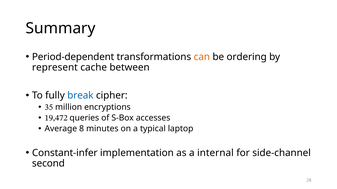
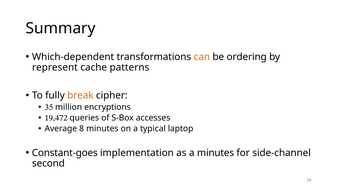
Period-dependent: Period-dependent -> Which-dependent (73, 57)
between: between -> patterns (129, 68)
break colour: blue -> orange (80, 96)
Constant-infer: Constant-infer -> Constant-goes (65, 153)
a internal: internal -> minutes (216, 153)
